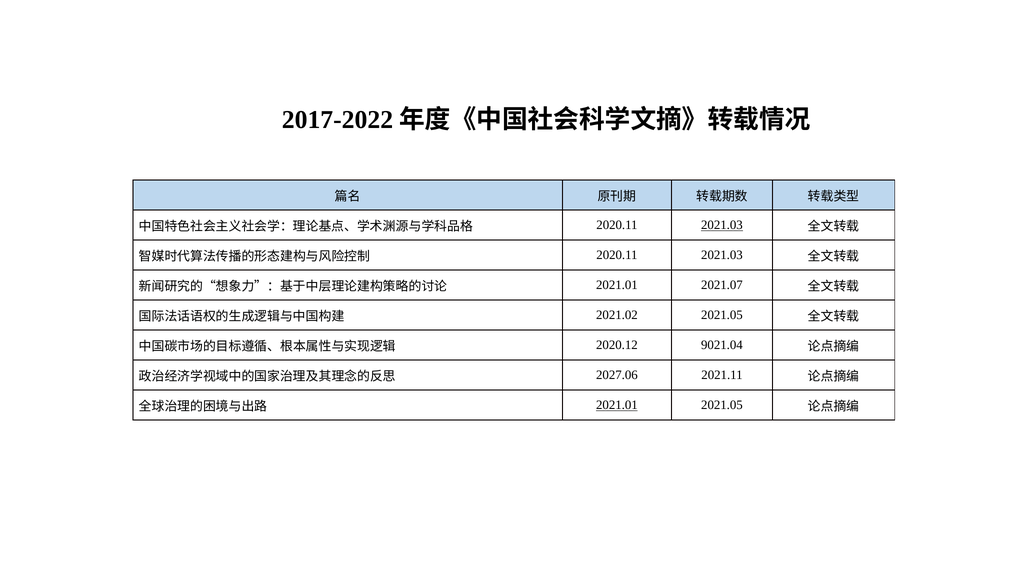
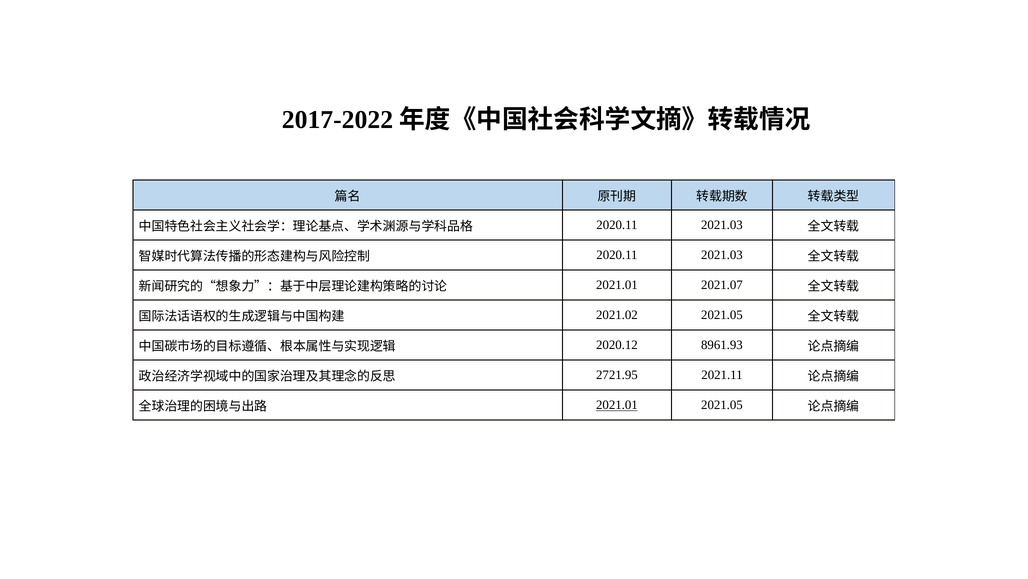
2021.03 underline: present -> none (722, 225)
9021.04: 9021.04 -> 8961.93 (722, 345)
2027.06: 2027.06 -> 2721.95 (617, 375)
